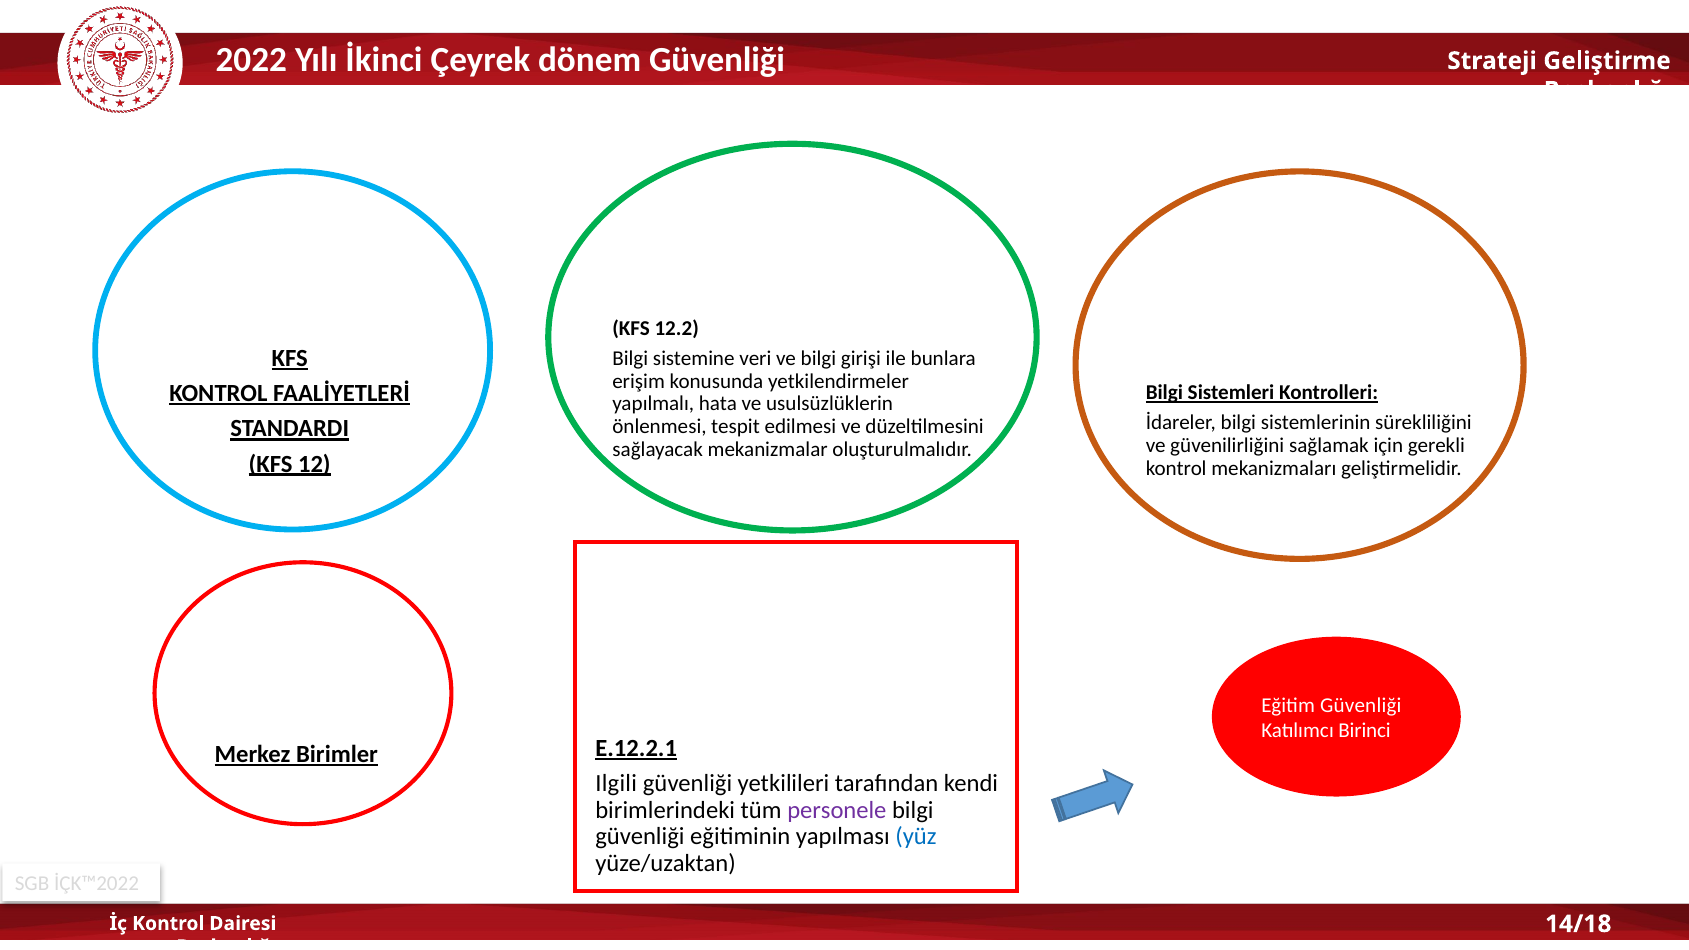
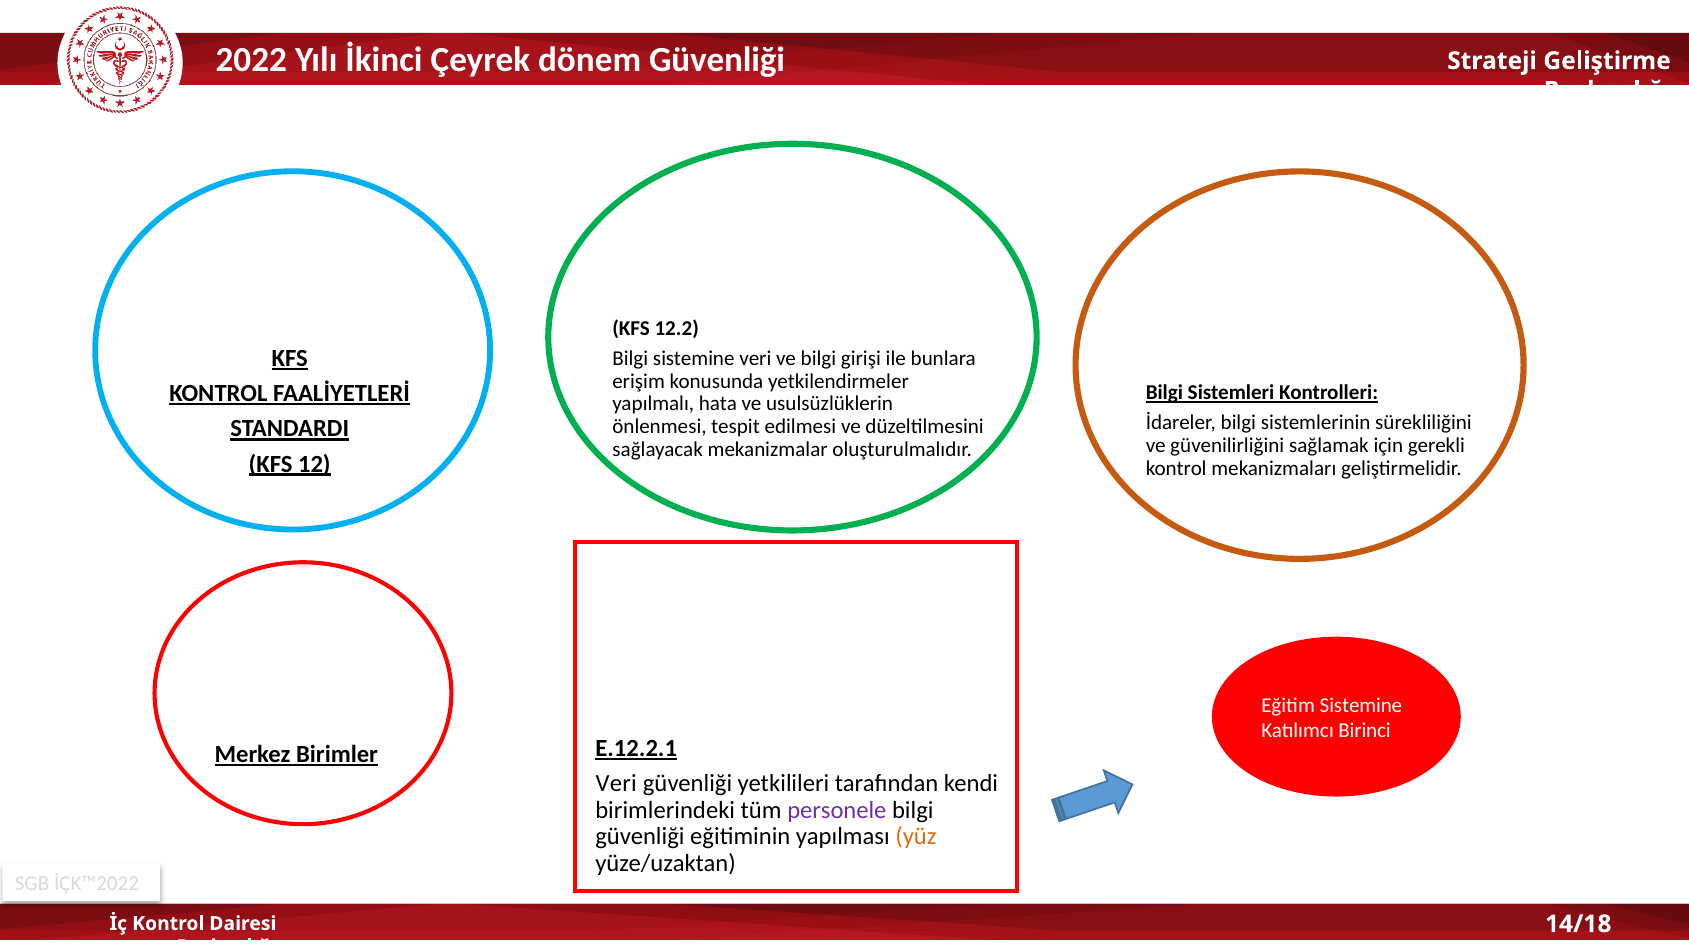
Eğitim Güvenliği: Güvenliği -> Sistemine (1361, 705)
Ilgili: Ilgili -> Veri (616, 784)
yüz colour: blue -> orange (916, 837)
